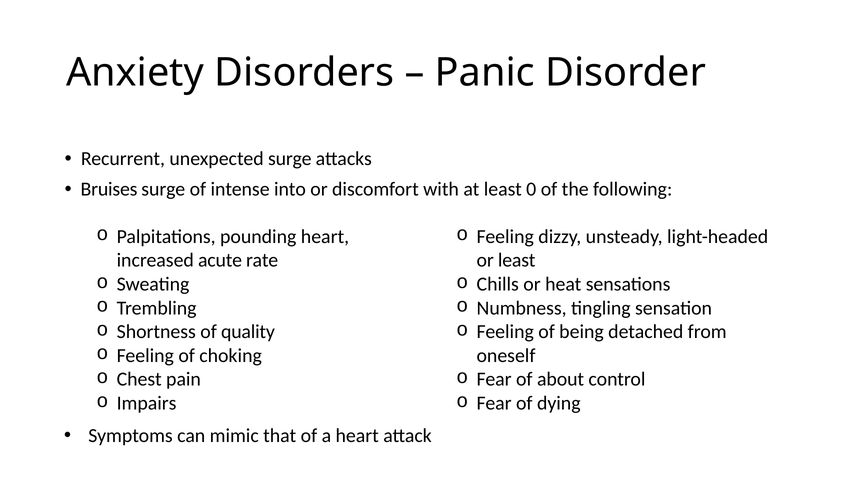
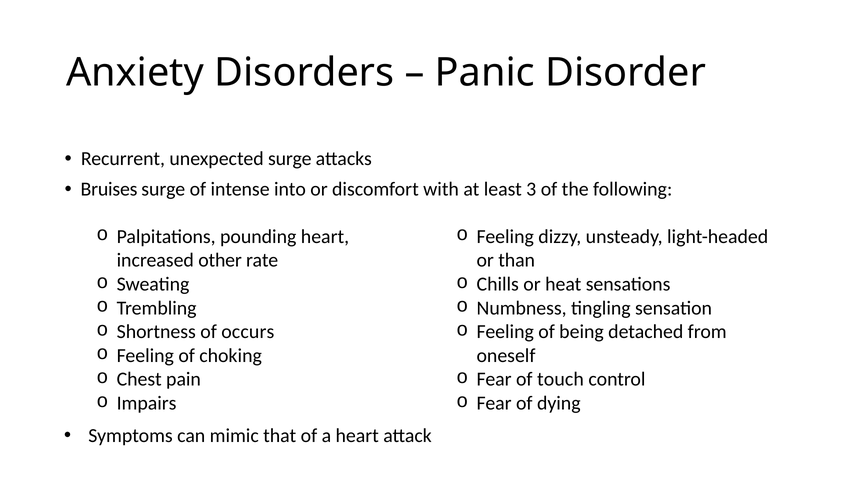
0: 0 -> 3 (531, 189)
acute: acute -> other (220, 260)
or least: least -> than (517, 260)
quality: quality -> occurs (248, 332)
about: about -> touch (560, 379)
